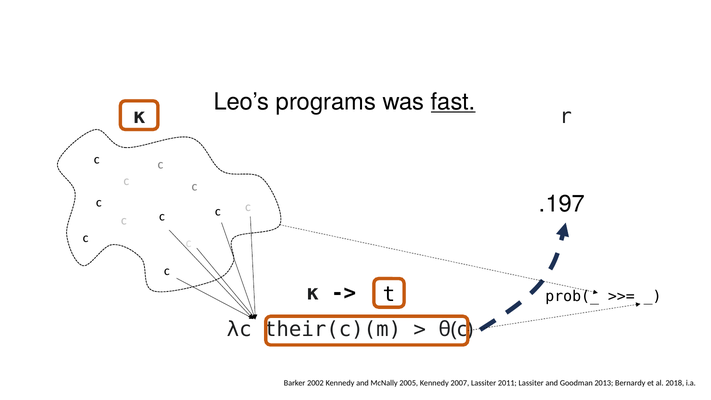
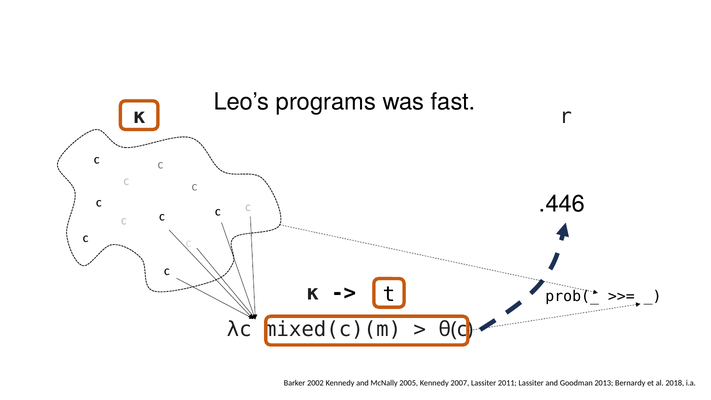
fast underline: present -> none (453, 102)
.197: .197 -> .446 (562, 204)
their(c)(m: their(c)(m -> mixed(c)(m (333, 330)
